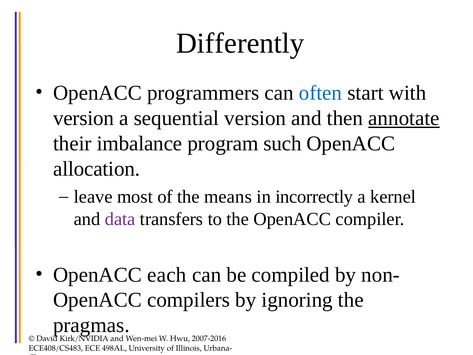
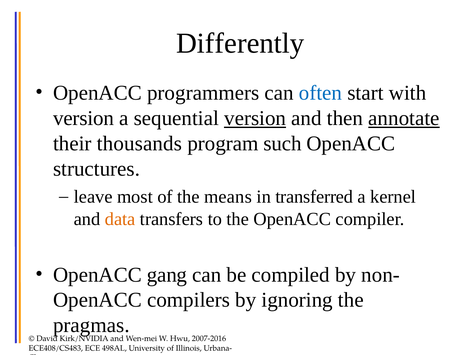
version underline: none -> present (255, 118)
imbalance: imbalance -> thousands (139, 143)
allocation: allocation -> structures (97, 169)
incorrectly: incorrectly -> transferred (314, 197)
data colour: purple -> orange (120, 219)
each: each -> gang (167, 275)
